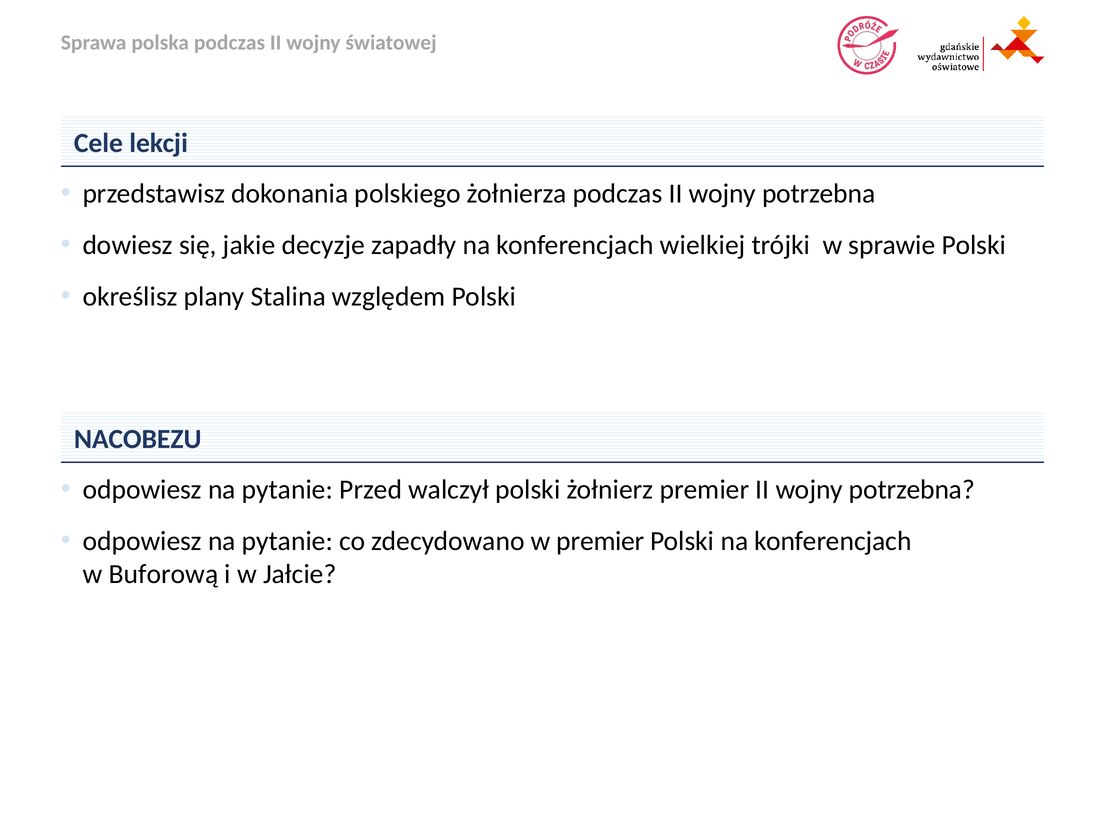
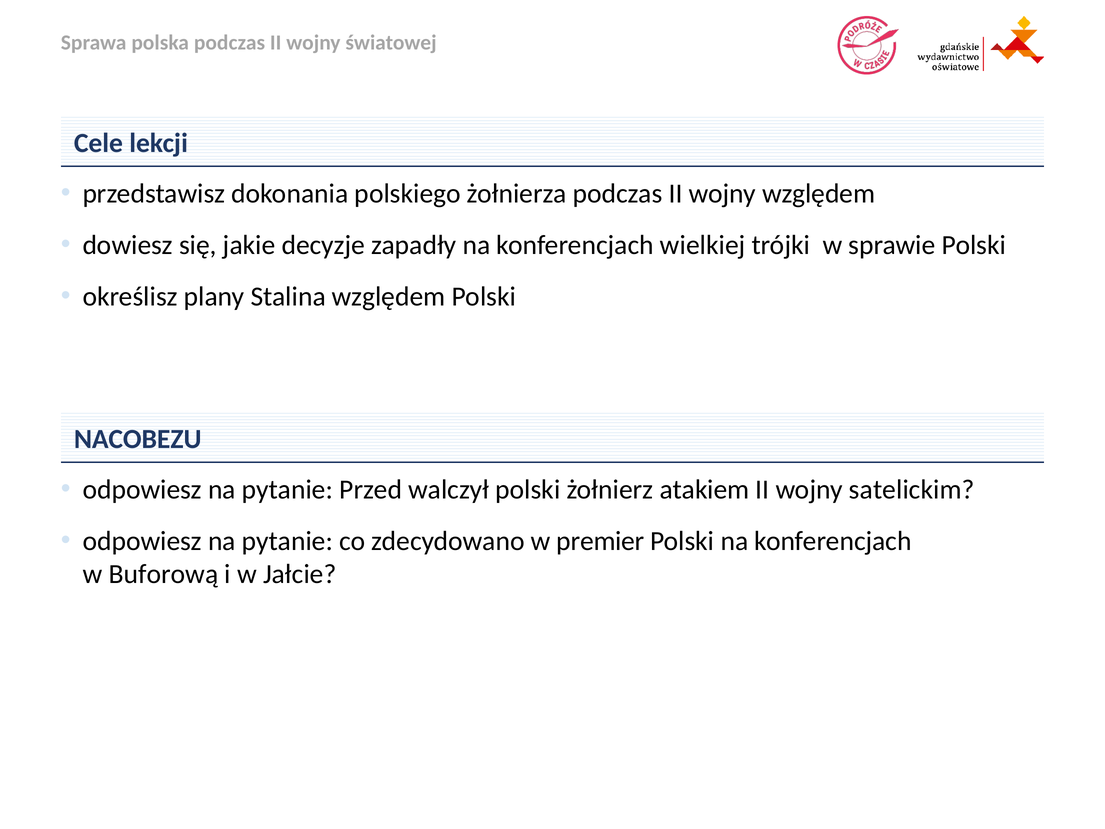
podczas II wojny potrzebna: potrzebna -> względem (819, 194)
żołnierz premier: premier -> atakiem (704, 489)
potrzebna: potrzebna -> satelickim (912, 489)
